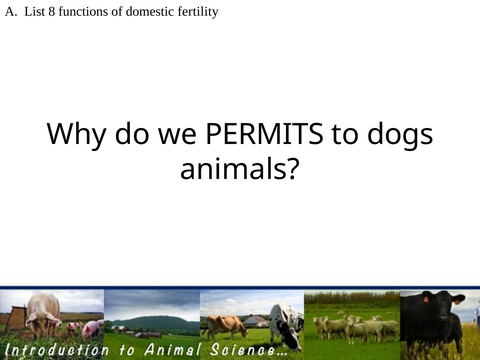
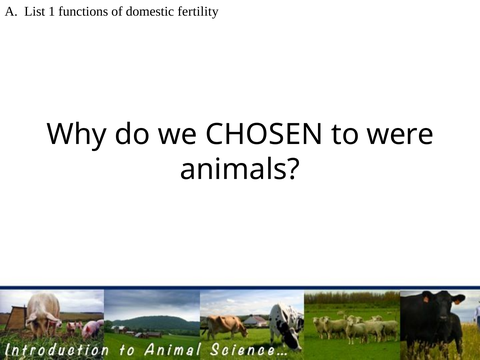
8: 8 -> 1 (52, 11)
PERMITS: PERMITS -> CHOSEN (264, 134)
dogs: dogs -> were (400, 134)
